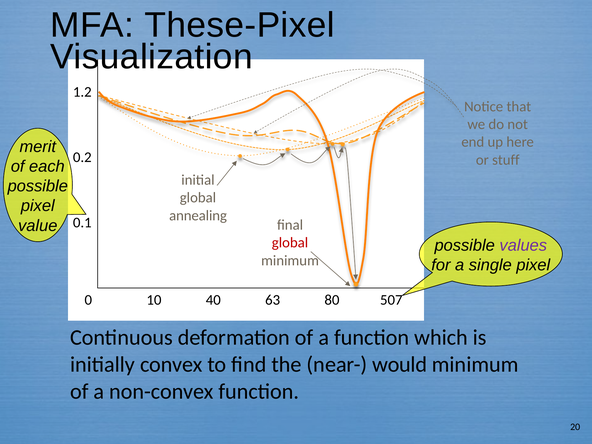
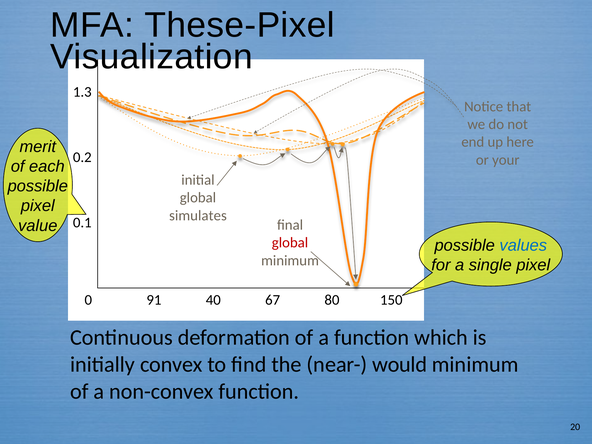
1.2: 1.2 -> 1.3 (82, 92)
stuff: stuff -> your (506, 160)
annealing: annealing -> simulates (198, 215)
values colour: purple -> blue (523, 245)
10: 10 -> 91 (154, 300)
63: 63 -> 67 (273, 300)
507: 507 -> 150 (391, 300)
